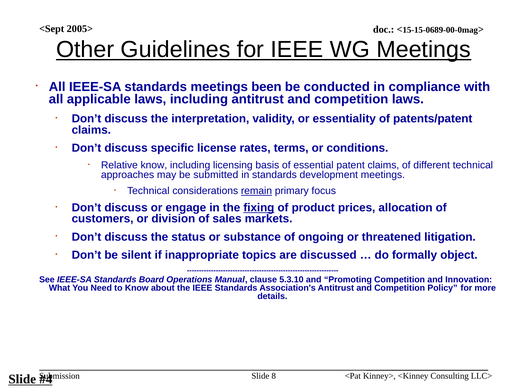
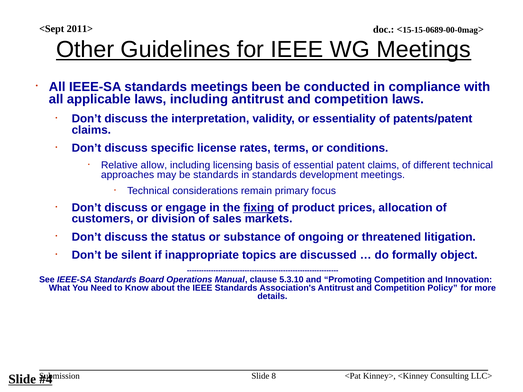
2005>: 2005> -> 2011> (80, 29)
Relative know: know -> allow (154, 165)
be submitted: submitted -> standards (216, 175)
remain underline: present -> none (256, 191)
